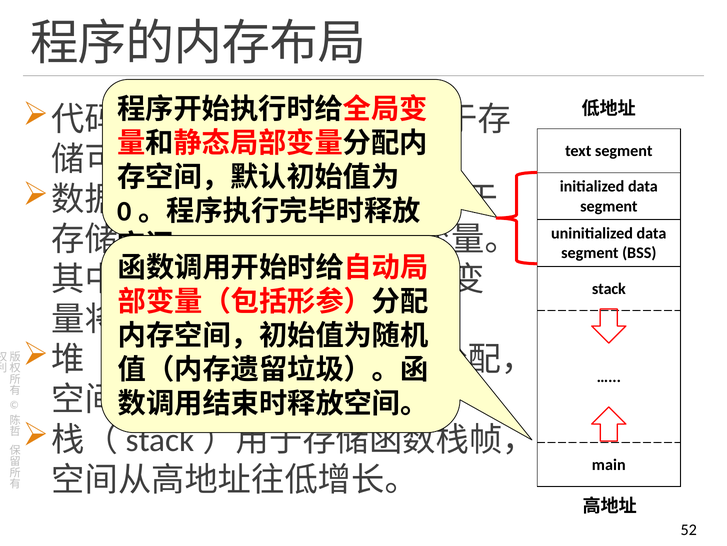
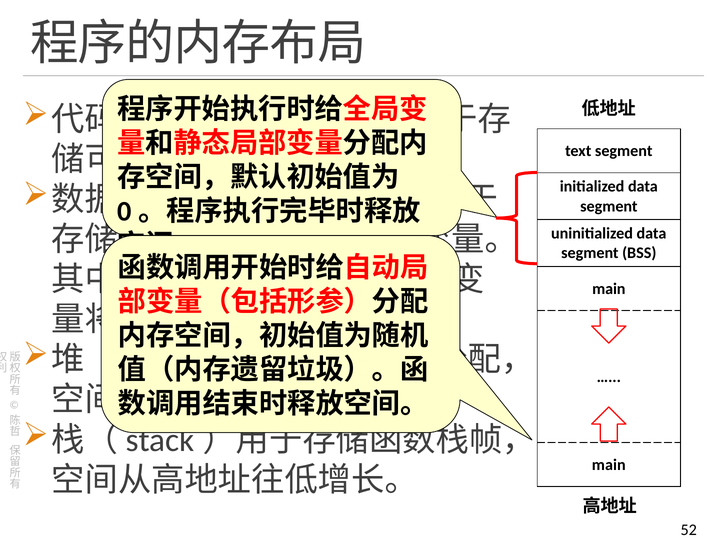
stack: stack -> main (609, 288)
